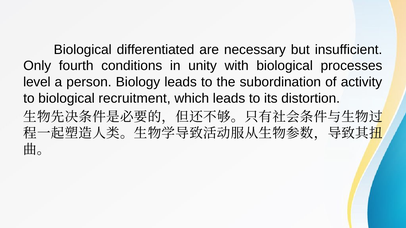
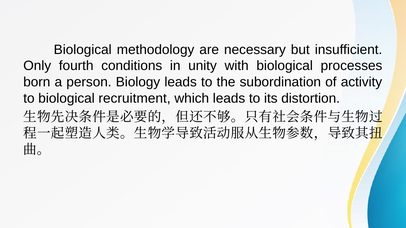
differentiated: differentiated -> methodology (156, 50)
level: level -> born (37, 82)
